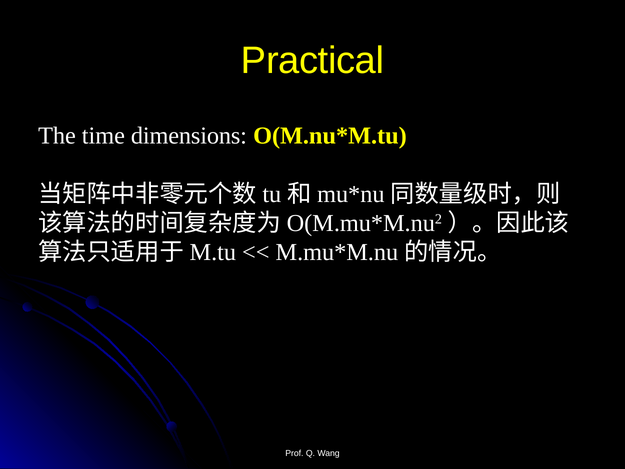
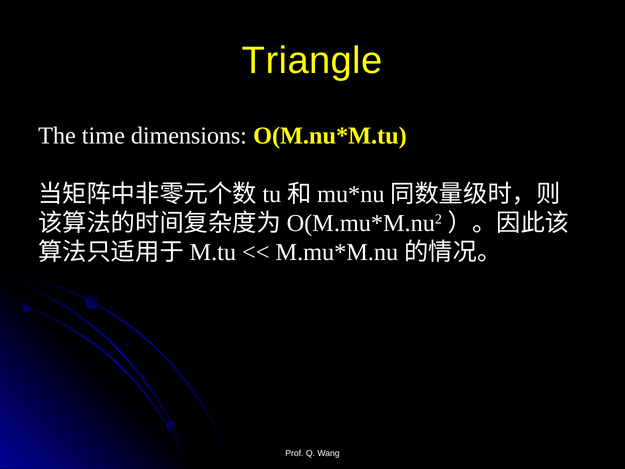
Practical: Practical -> Triangle (312, 61)
